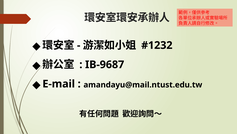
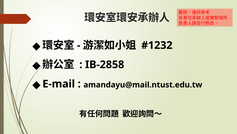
IB-9687: IB-9687 -> IB-2858 (105, 64)
